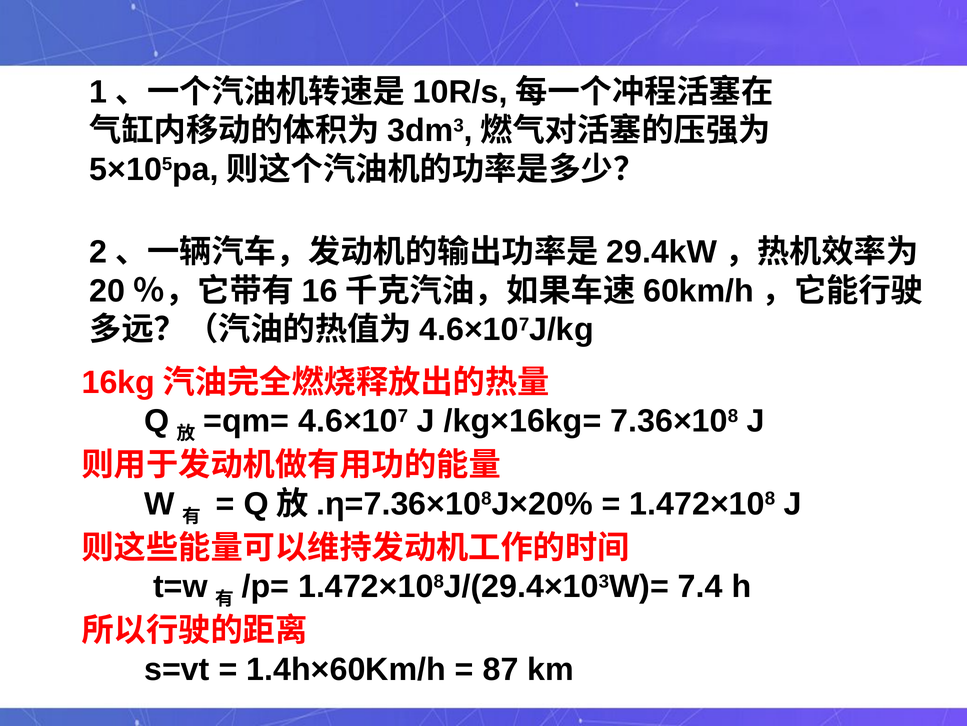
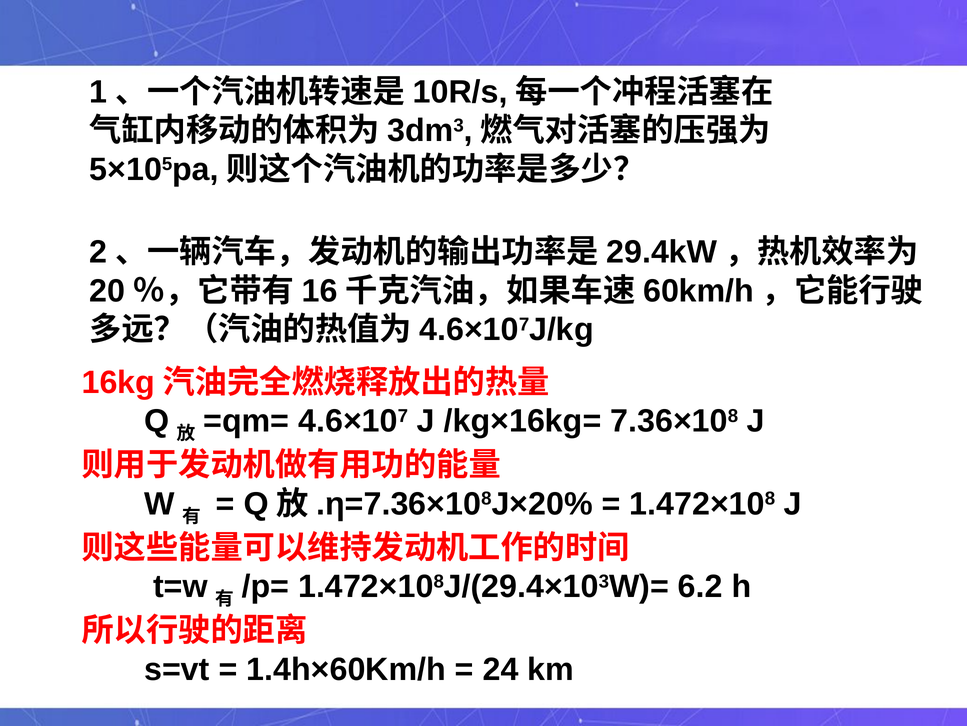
7.4: 7.4 -> 6.2 (700, 586)
87: 87 -> 24 (501, 669)
